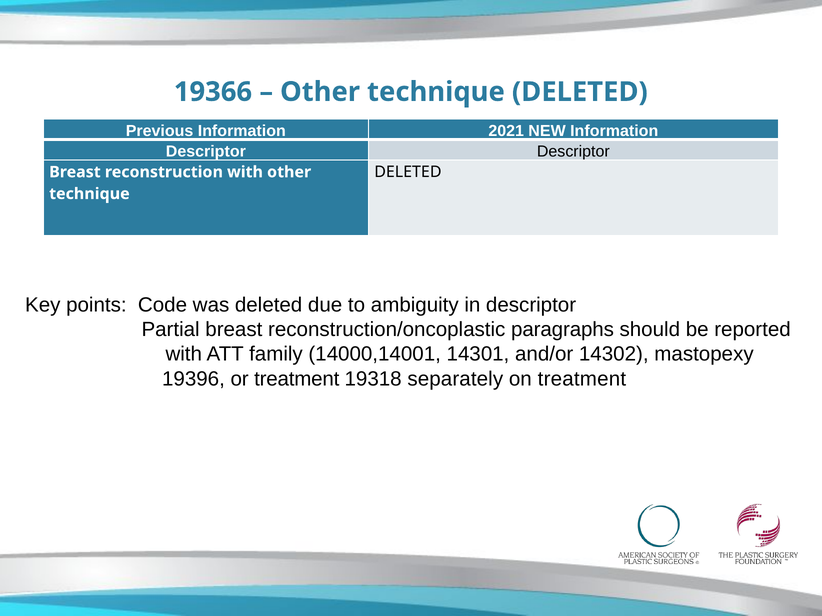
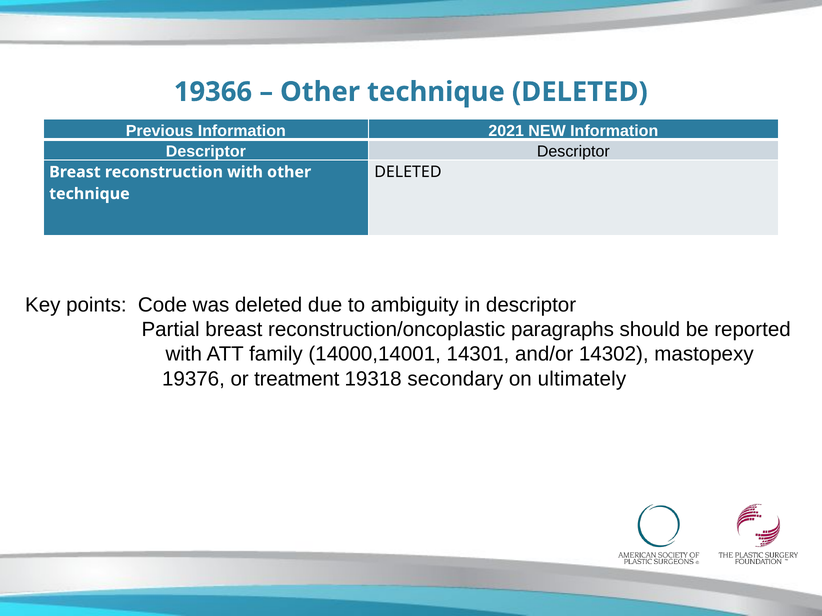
19396: 19396 -> 19376 (193, 379)
separately: separately -> secondary (455, 379)
on treatment: treatment -> ultimately (582, 379)
